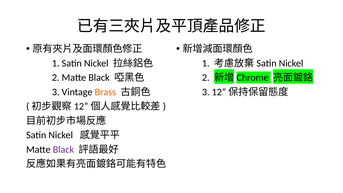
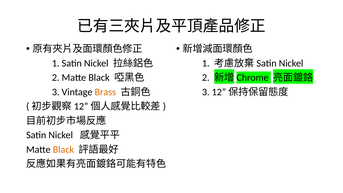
Black colour: purple -> orange (63, 149)
